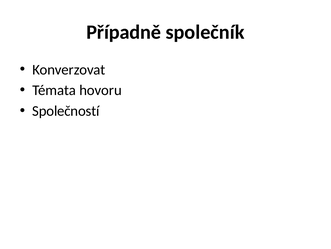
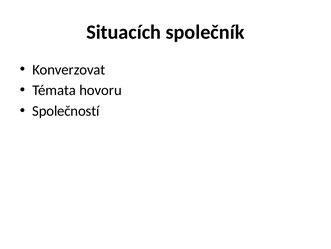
Případně: Případně -> Situacích (124, 32)
